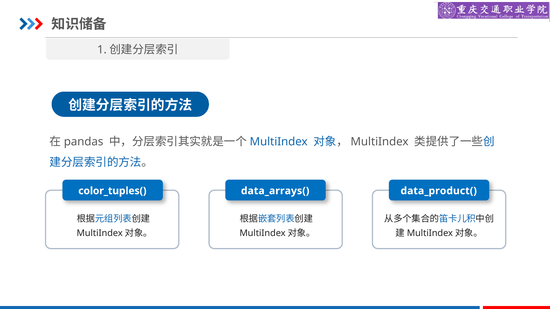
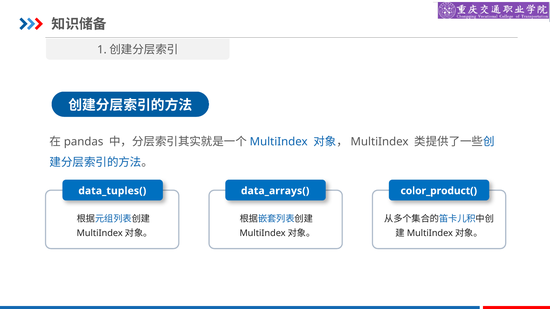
color_tuples(: color_tuples( -> data_tuples( (112, 191)
data_product(: data_product( -> color_product( (439, 191)
